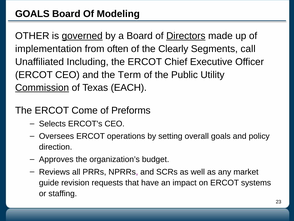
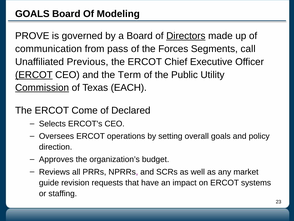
OTHER: OTHER -> PROVE (32, 36)
governed underline: present -> none (82, 36)
implementation: implementation -> communication (49, 49)
often: often -> pass (118, 49)
Clearly: Clearly -> Forces (173, 49)
Including: Including -> Previous (88, 62)
ERCOT underline: none -> present (34, 75)
Preforms: Preforms -> Declared (131, 110)
